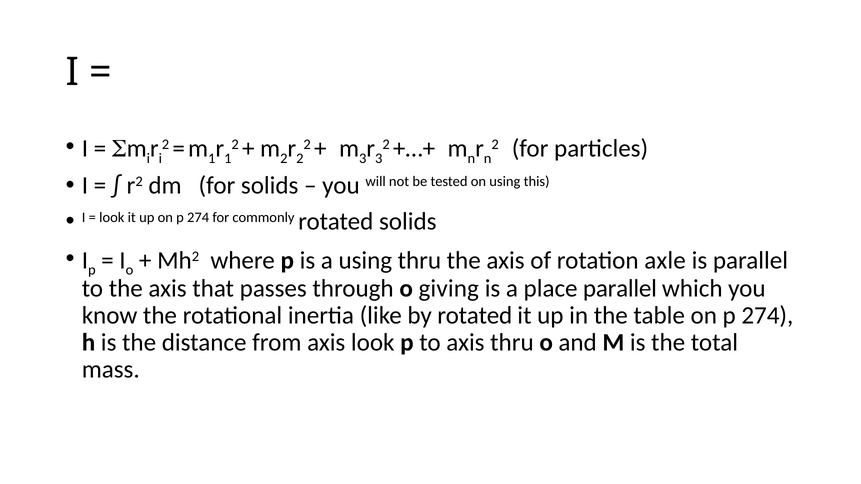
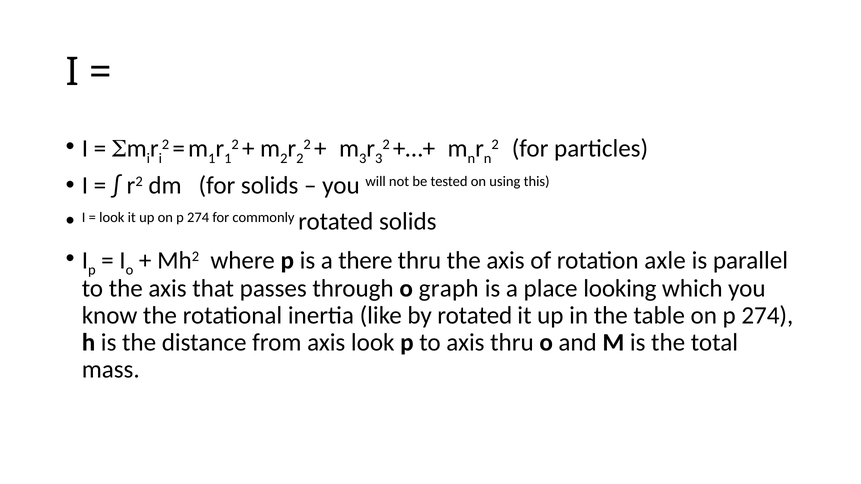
a using: using -> there (365, 261)
giving: giving -> graph (449, 288)
place parallel: parallel -> looking (620, 288)
